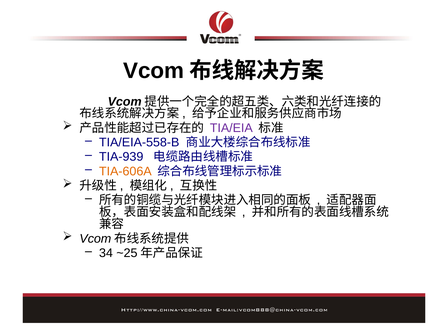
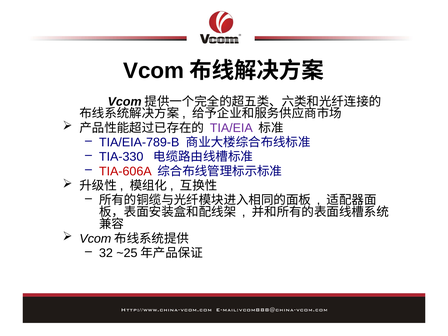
TIA/EIA-558-B: TIA/EIA-558-B -> TIA/EIA-789-B (139, 142)
TIA-939: TIA-939 -> TIA-330 (121, 157)
TIA-606A colour: orange -> red (125, 171)
34: 34 -> 32 (106, 253)
